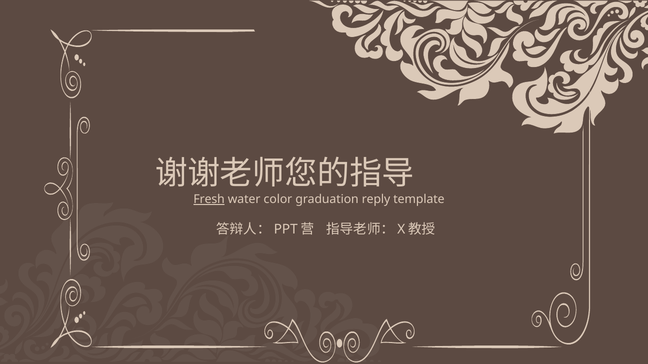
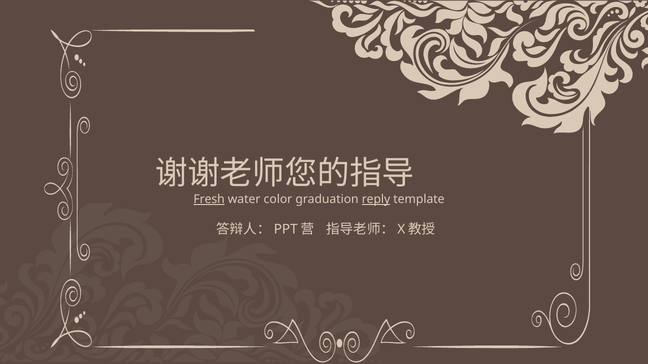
reply underline: none -> present (376, 200)
